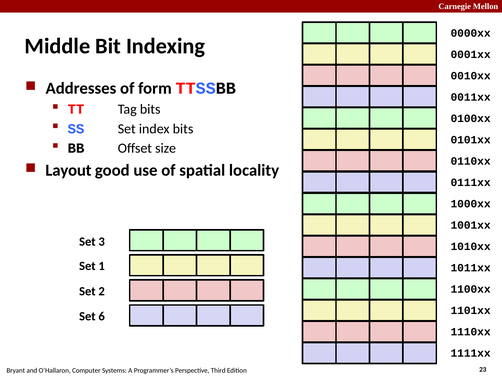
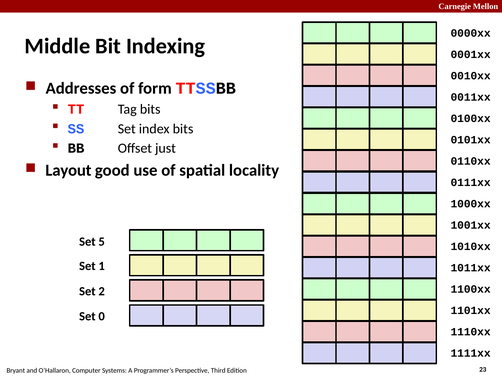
size: size -> just (166, 149)
3: 3 -> 5 (102, 242)
6: 6 -> 0 (102, 317)
